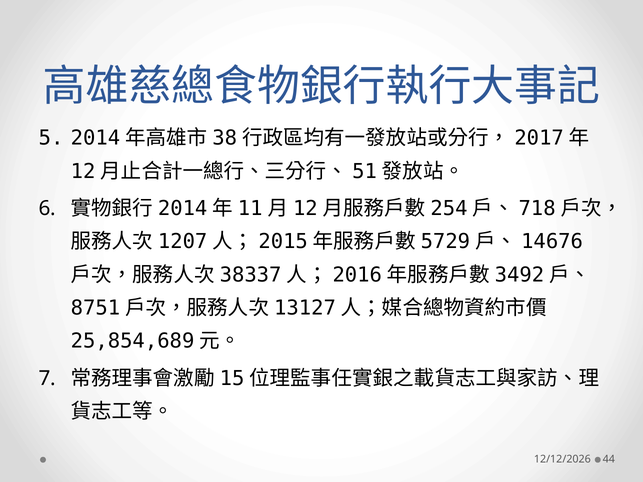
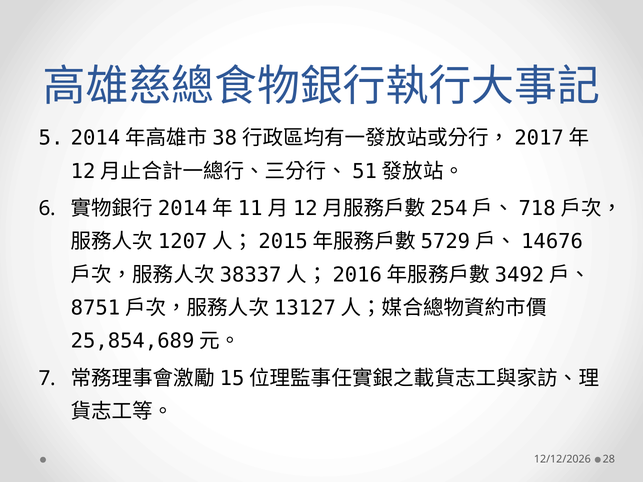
44: 44 -> 28 (609, 460)
